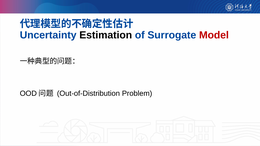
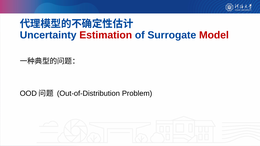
Estimation colour: black -> red (106, 35)
